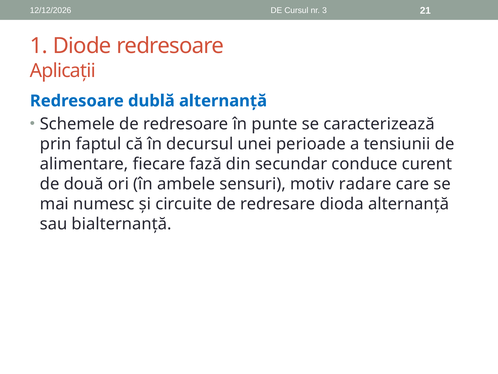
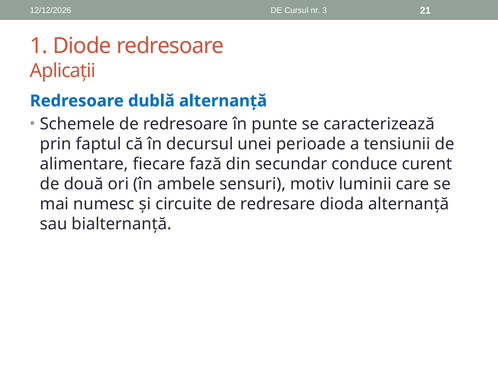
radare: radare -> luminii (365, 184)
